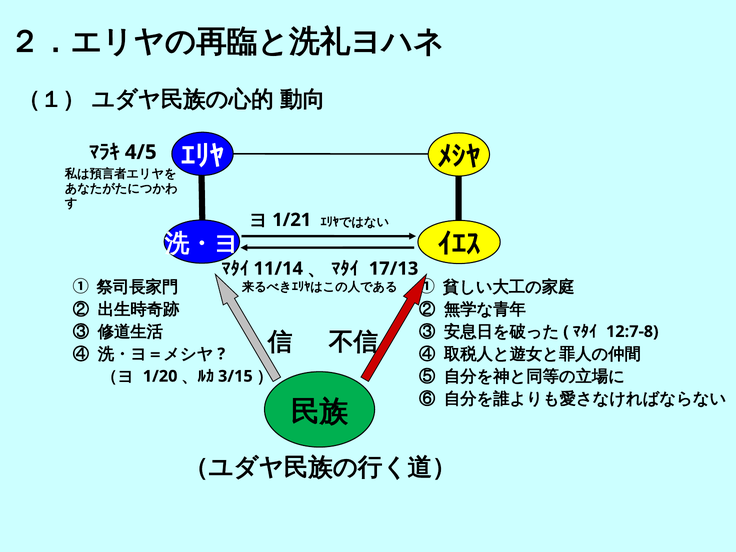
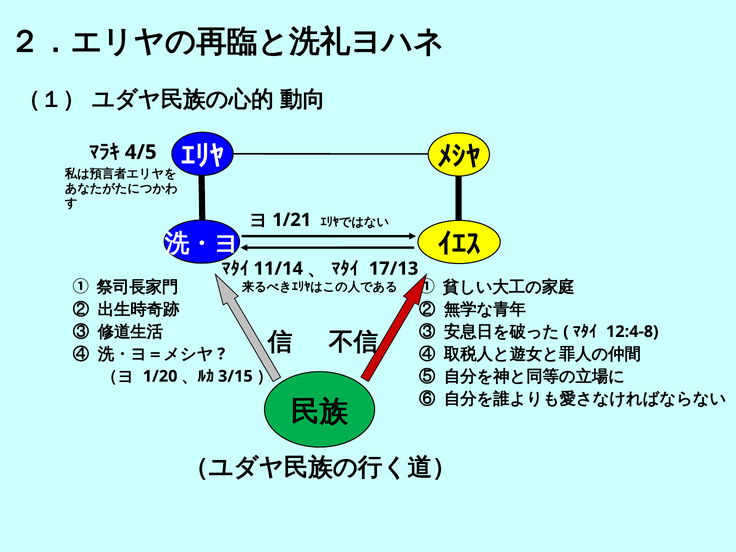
12:7-8: 12:7-8 -> 12:4-8 (632, 332)
